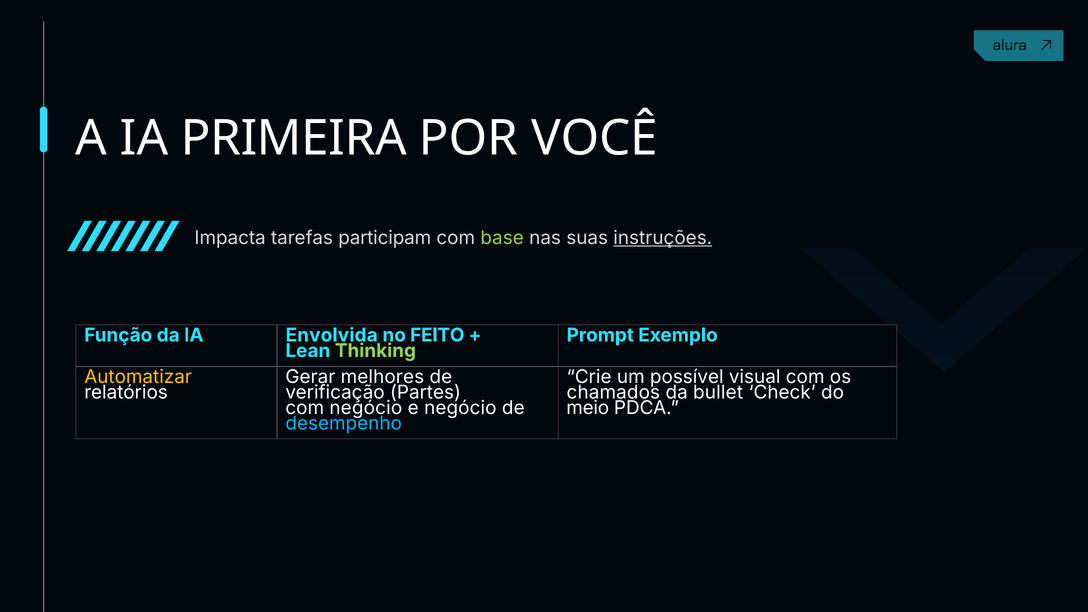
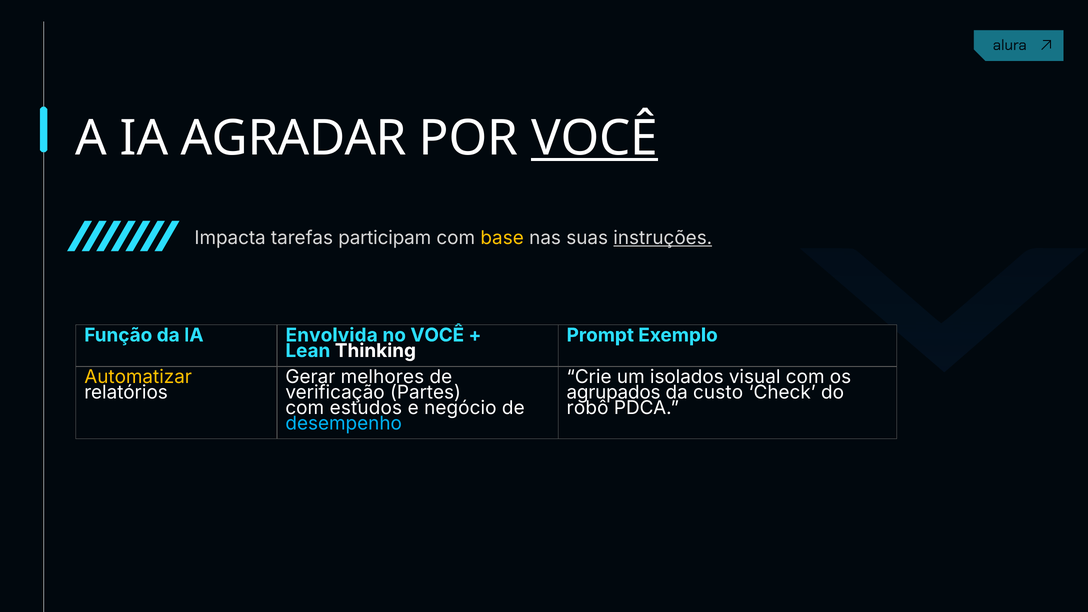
PRIMEIRA: PRIMEIRA -> AGRADAR (294, 138)
VOCÊ underline: none -> present (594, 138)
base colour: light green -> yellow (502, 238)
no FEITO: FEITO -> VOCÊ (437, 335)
Thinking colour: light green -> white (375, 351)
possível: possível -> isolados (687, 377)
chamados: chamados -> agrupados (613, 393)
bullet: bullet -> custo (718, 393)
com negócio: negócio -> estudos (366, 408)
meio: meio -> robô (588, 408)
